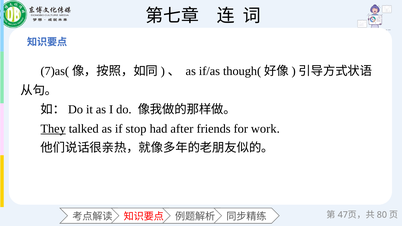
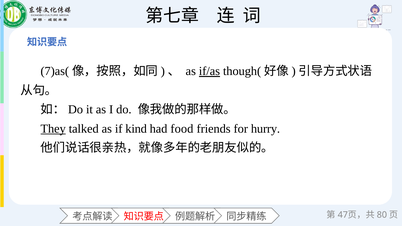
if/as underline: none -> present (209, 71)
stop: stop -> kind (136, 129)
after: after -> food (182, 129)
work: work -> hurry (266, 129)
